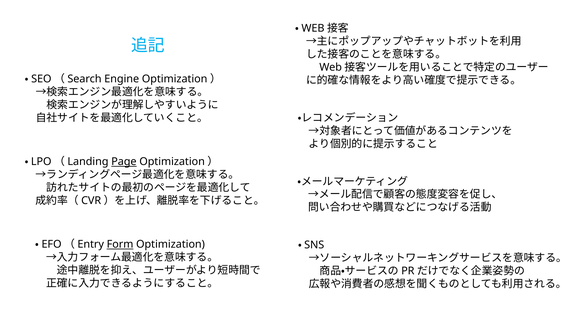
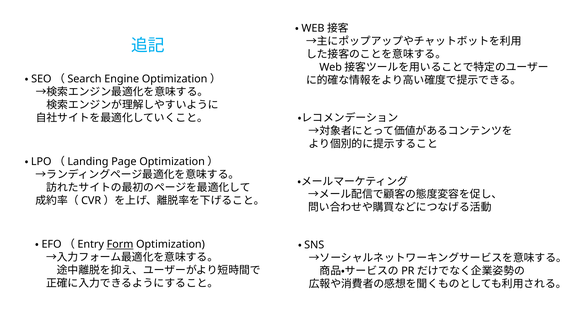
Page underline: present -> none (124, 161)
